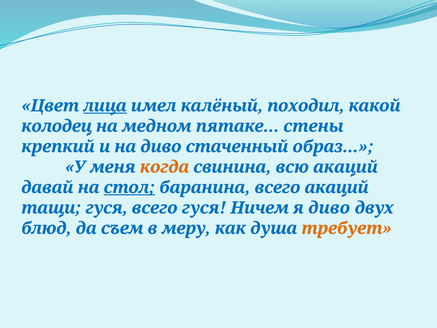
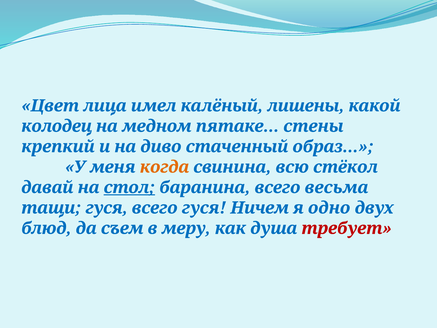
лица underline: present -> none (105, 106)
походил: походил -> лишены (306, 106)
всю акаций: акаций -> стёкол (346, 167)
всего акаций: акаций -> весьма (336, 187)
я диво: диво -> одно (329, 208)
требует colour: orange -> red (347, 228)
